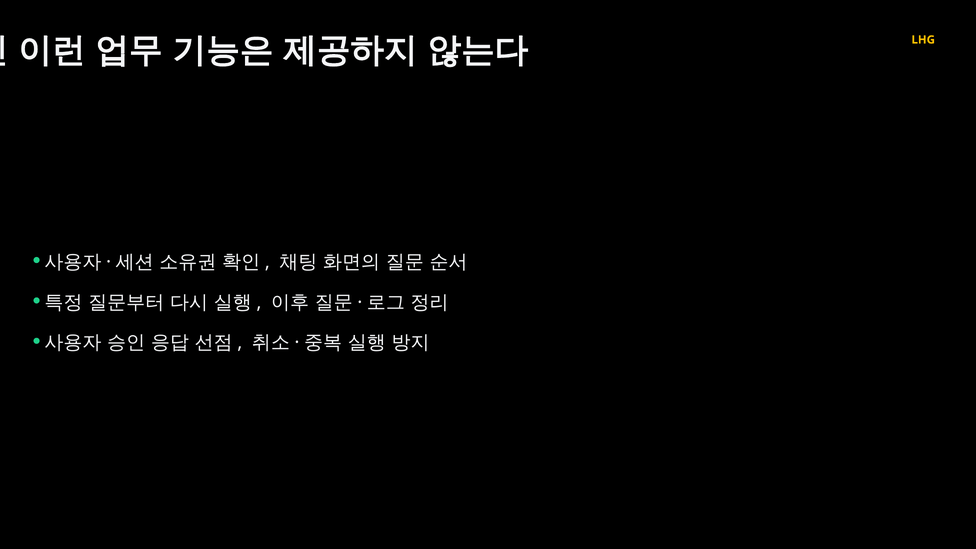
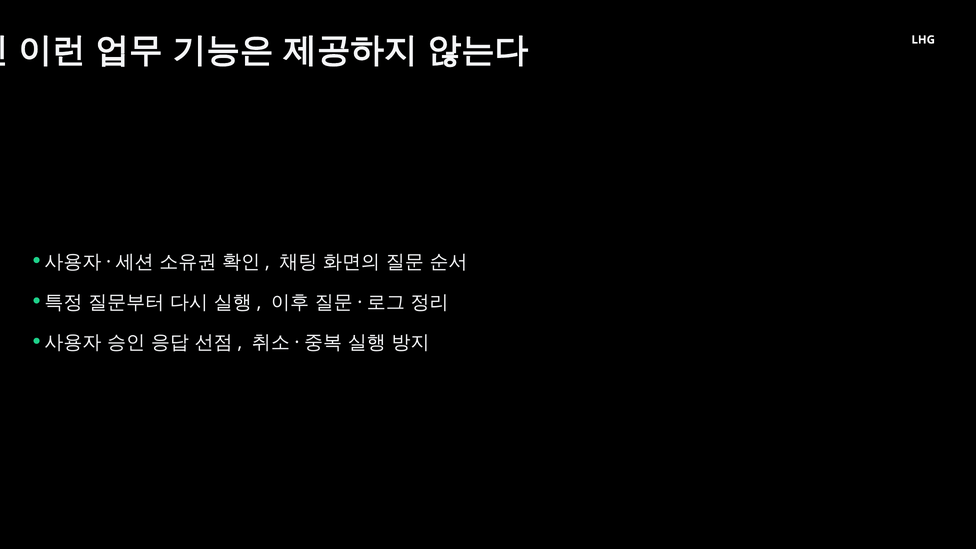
LHG colour: yellow -> white (923, 40)
